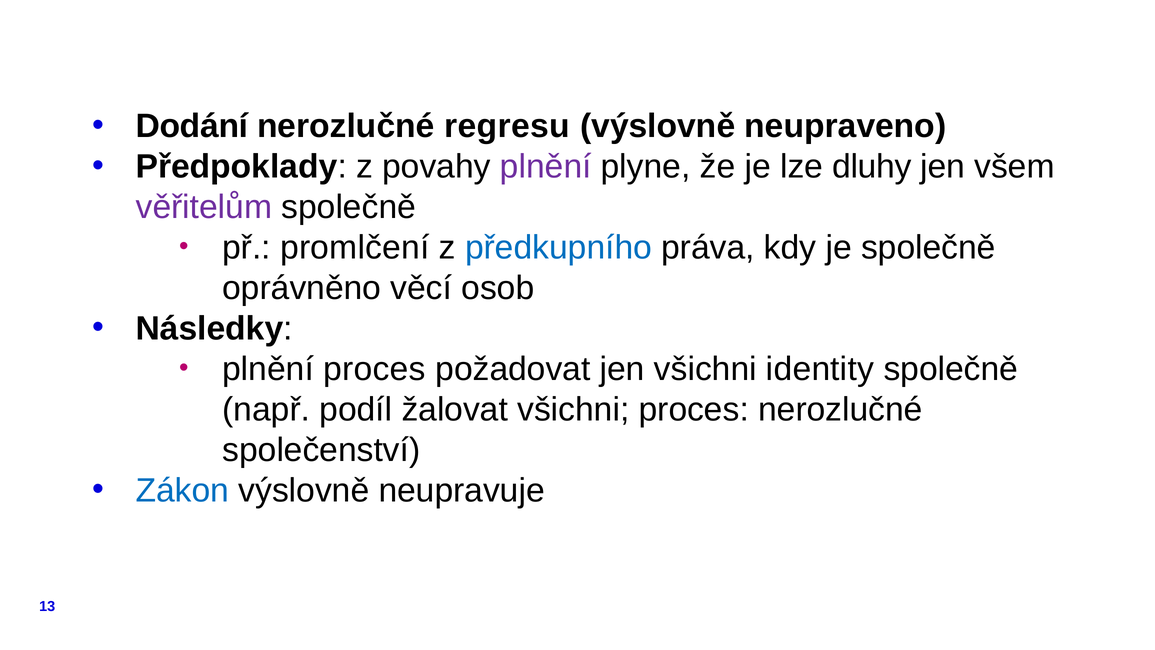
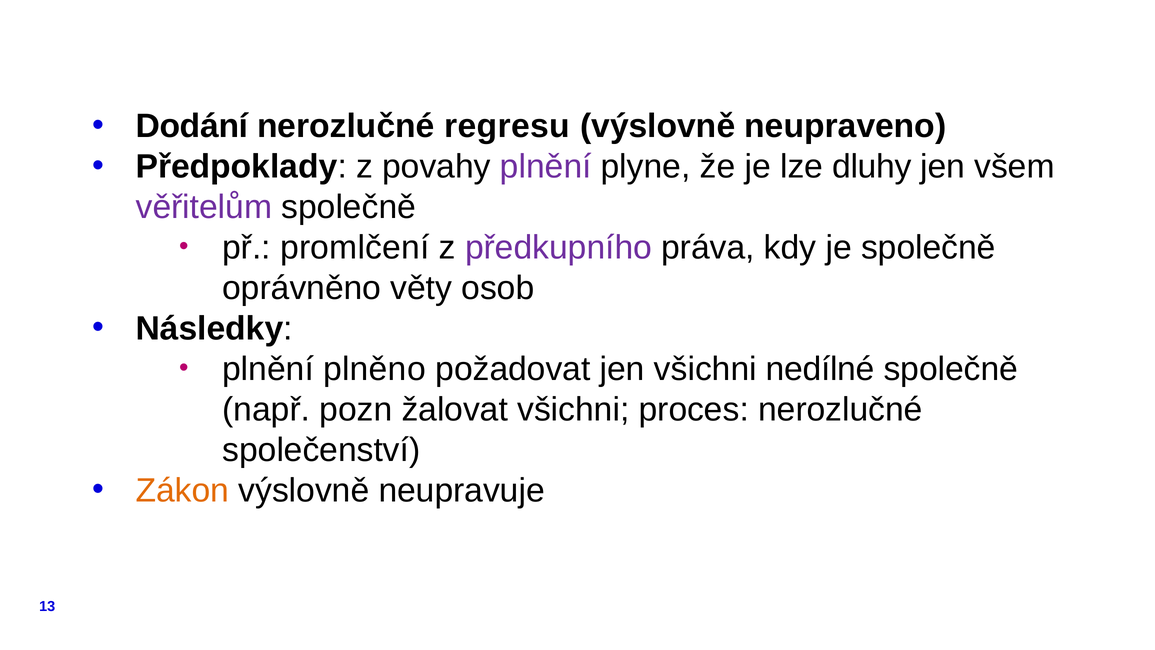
předkupního colour: blue -> purple (559, 248)
věcí: věcí -> věty (421, 288)
plnění proces: proces -> plněno (374, 369)
identity: identity -> nedílné (820, 369)
podíl: podíl -> pozn (356, 409)
Zákon colour: blue -> orange (182, 490)
